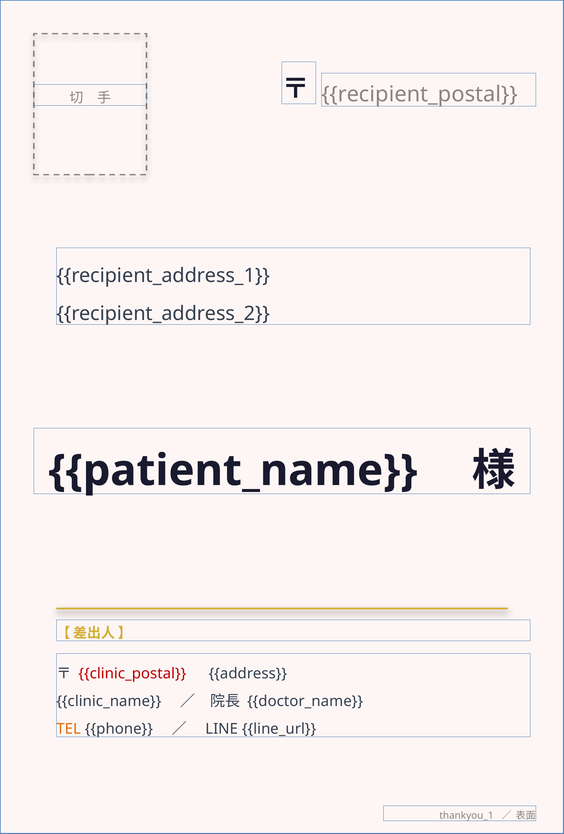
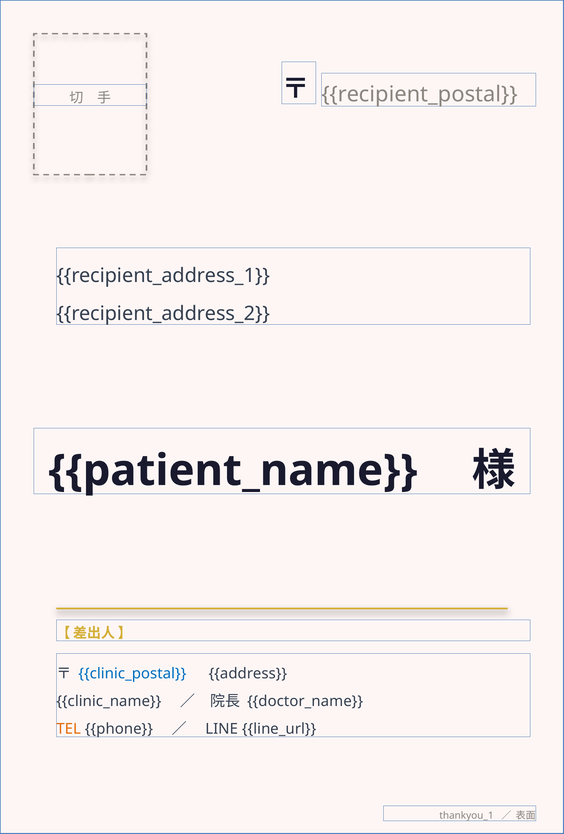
clinic_postal colour: red -> blue (132, 674)
